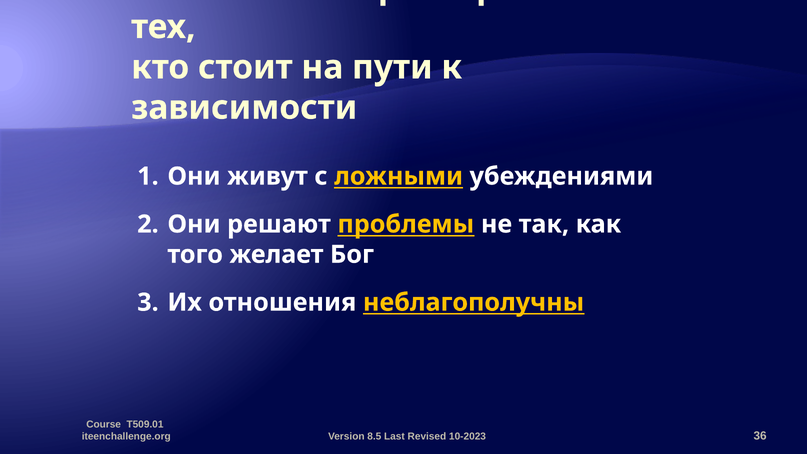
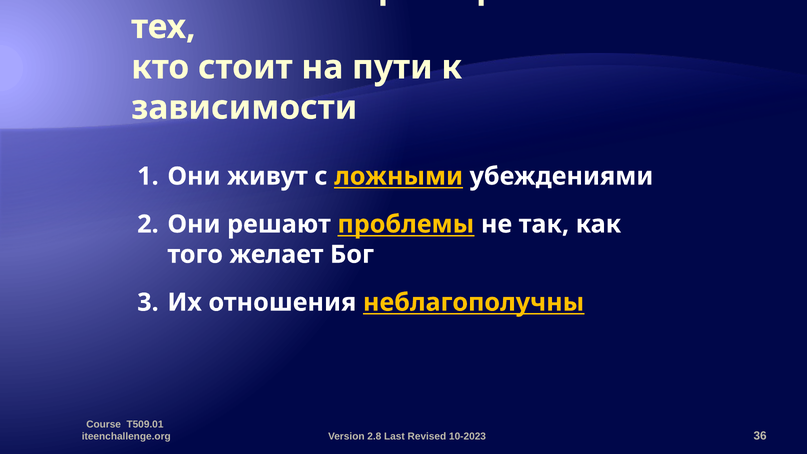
8.5: 8.5 -> 2.8 (374, 437)
